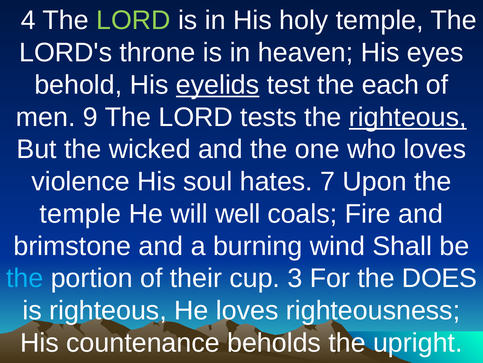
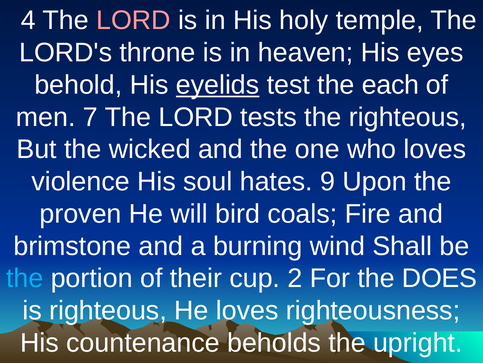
LORD colour: light green -> pink (133, 20)
9: 9 -> 7 (90, 117)
righteous underline: present -> none (408, 117)
7: 7 -> 9 (328, 181)
temple: temple -> proven (81, 213)
well: well -> bird (238, 213)
3: 3 -> 2 (295, 278)
